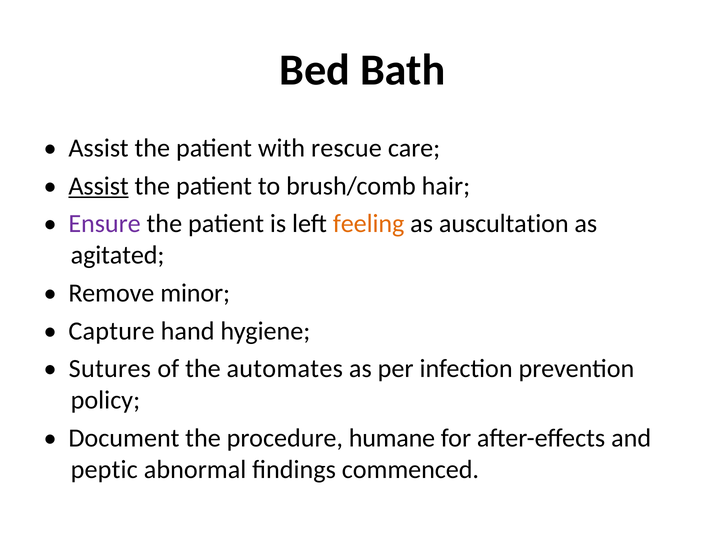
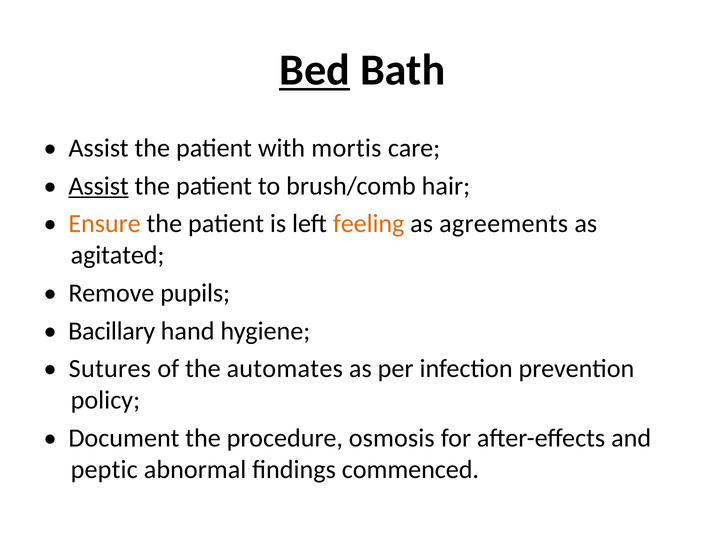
Bed underline: none -> present (315, 70)
rescue: rescue -> mortis (346, 148)
Ensure colour: purple -> orange (105, 224)
auscultation: auscultation -> agreements (504, 224)
minor: minor -> pupils (195, 293)
Capture: Capture -> Bacillary (112, 331)
humane: humane -> osmosis (392, 438)
